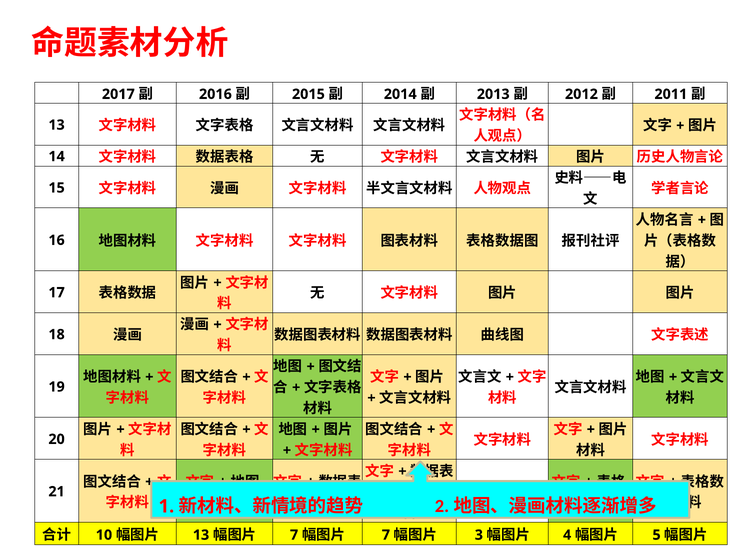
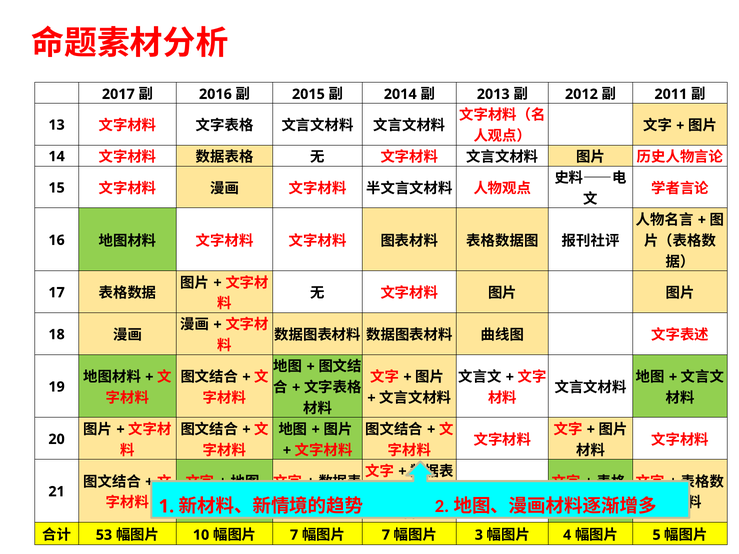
10: 10 -> 53 (104, 535)
13: 13 -> 10 (201, 535)
